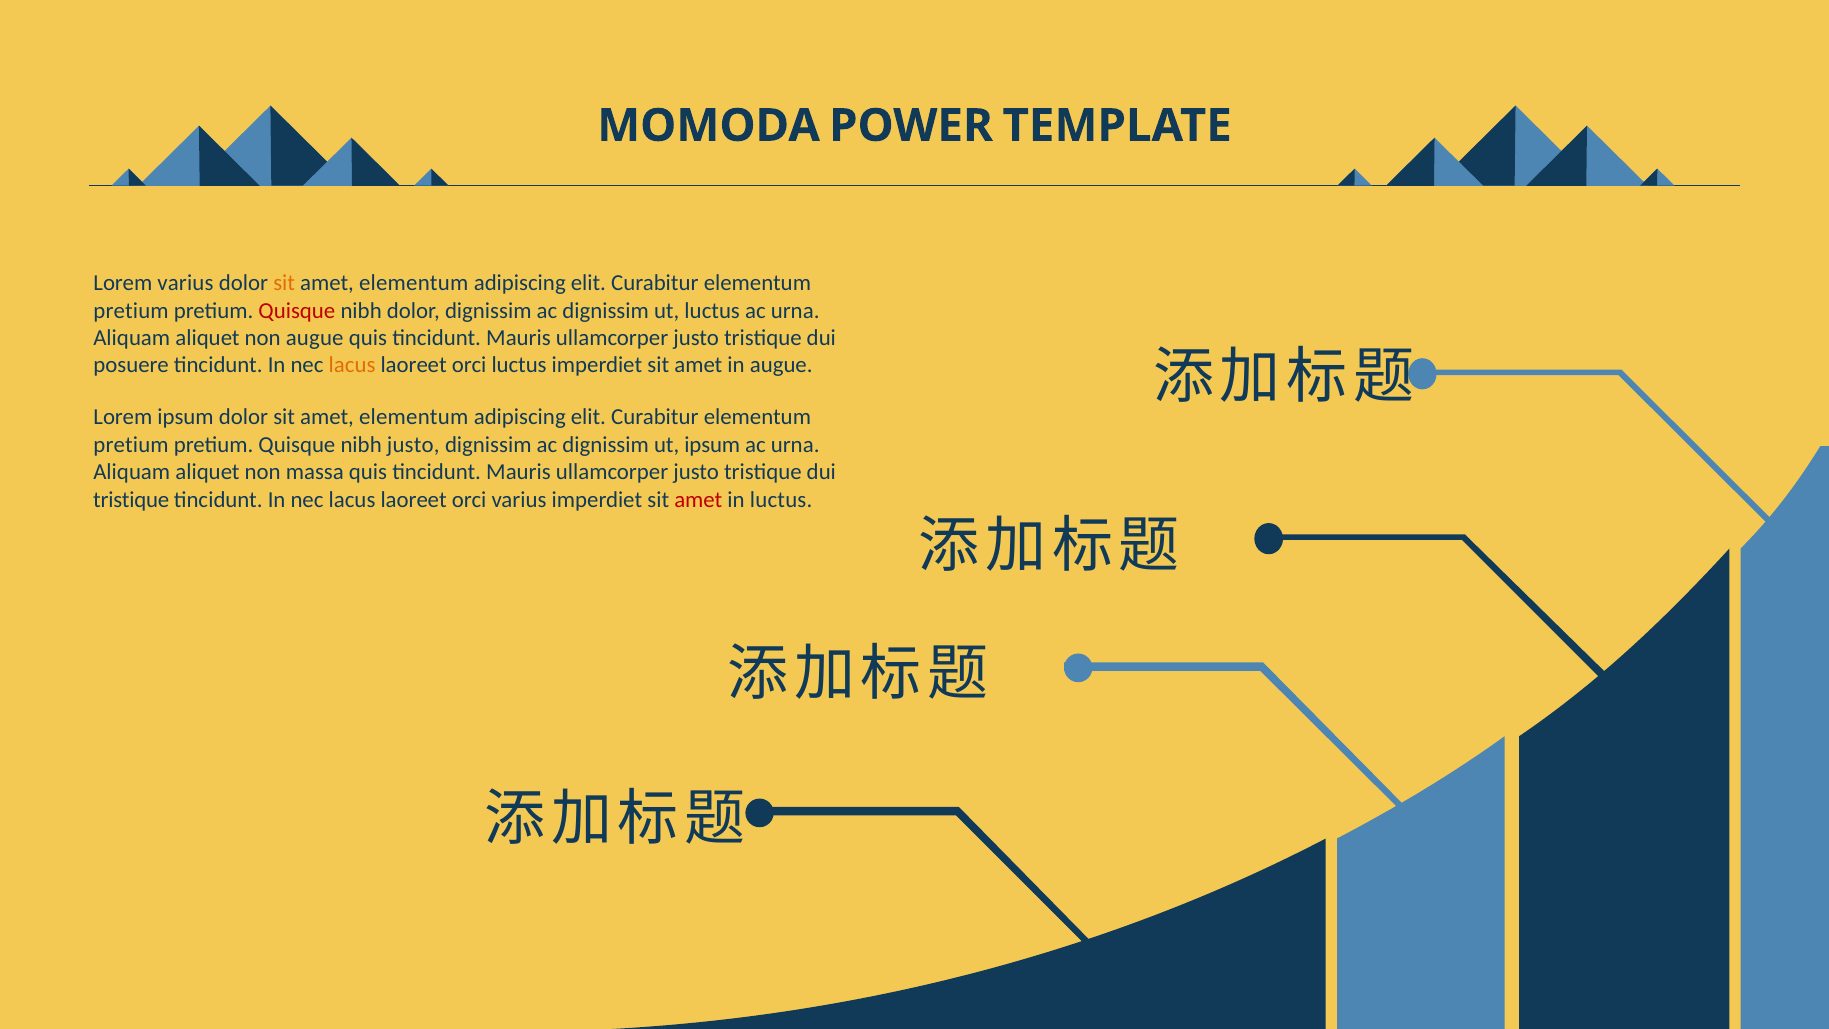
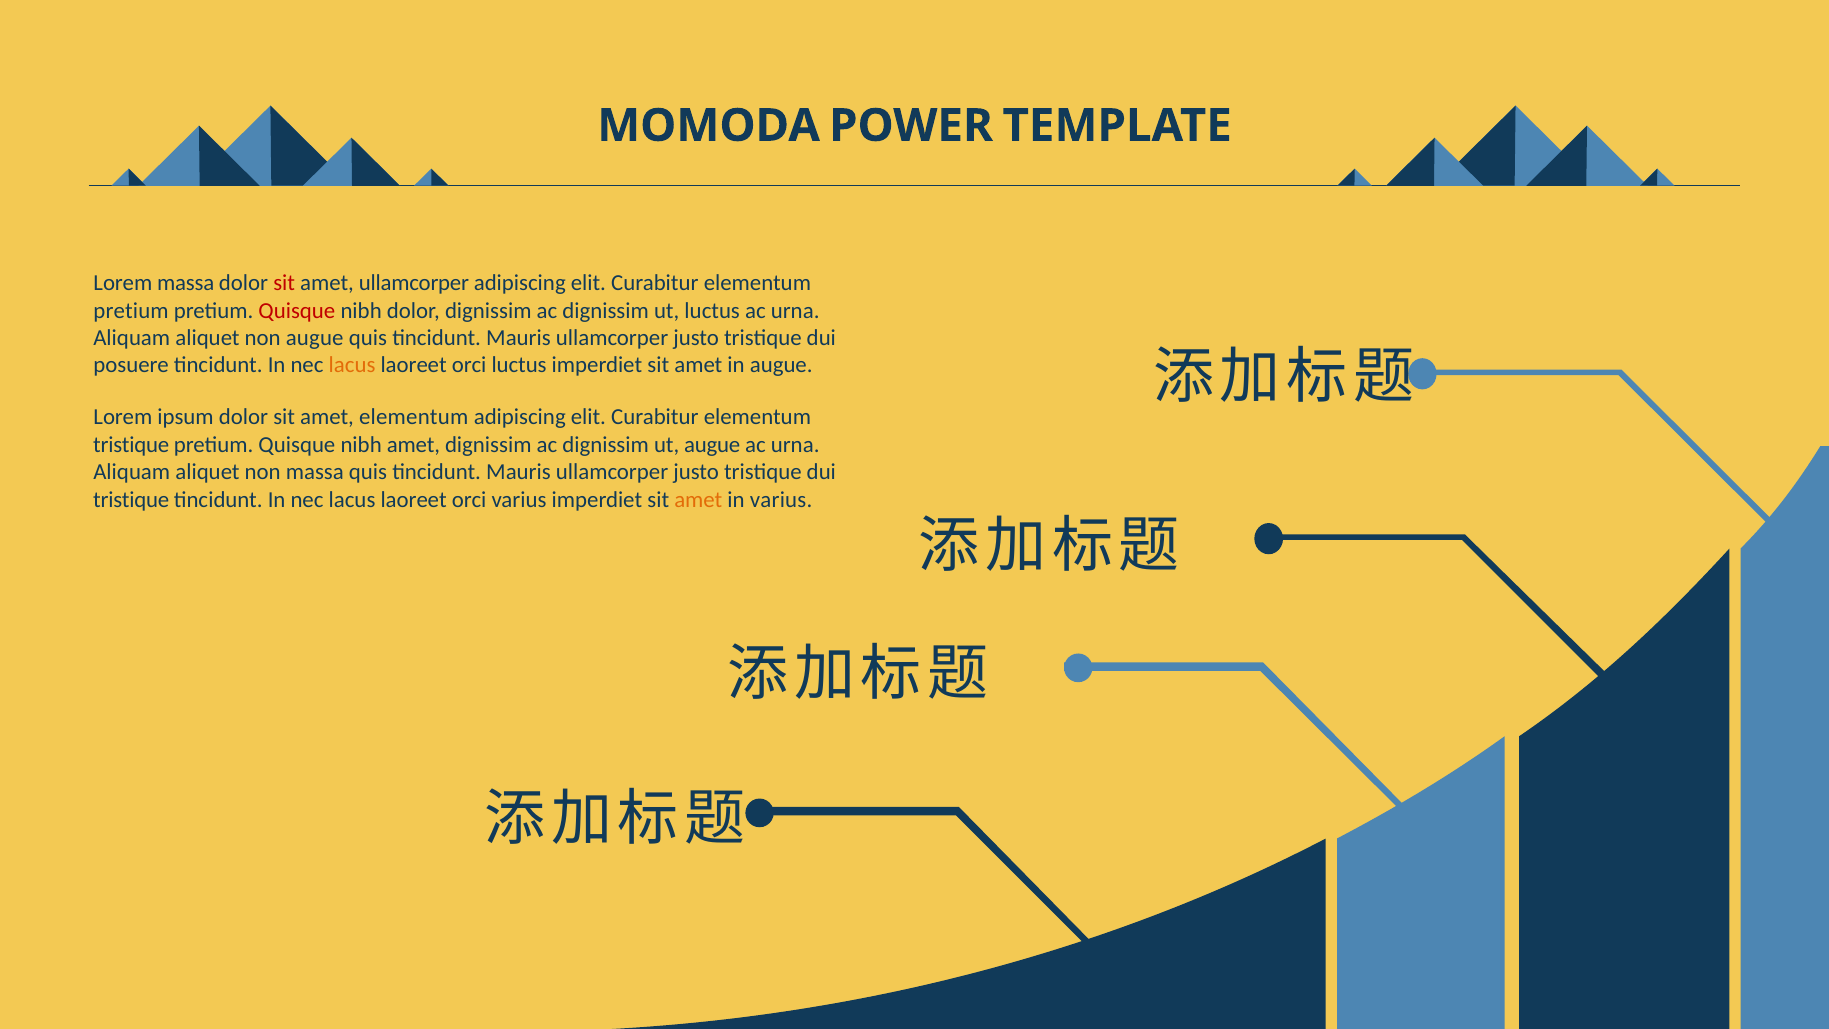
Lorem varius: varius -> massa (186, 283)
sit colour: orange -> red (284, 283)
elementum: elementum -> ullamcorper (414, 283)
pretium: pretium -> tristique (131, 445)
nibh justo: justo -> amet (413, 445)
ut ipsum: ipsum -> augue (712, 445)
amet colour: red -> orange (698, 500)
in luctus: luctus -> varius (781, 500)
